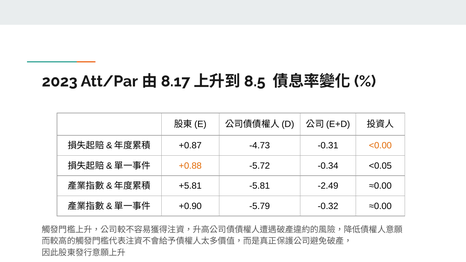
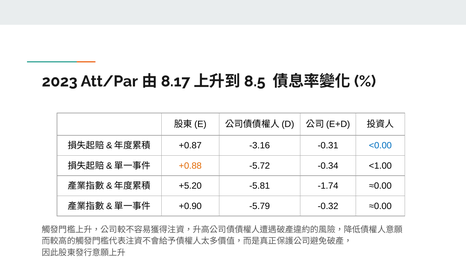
-4.73: -4.73 -> -3.16 (260, 146)
<0.00 colour: orange -> blue (380, 146)
<0.05: <0.05 -> <1.00 (380, 166)
+5.81: +5.81 -> +5.20 (190, 186)
-2.49: -2.49 -> -1.74 (328, 186)
